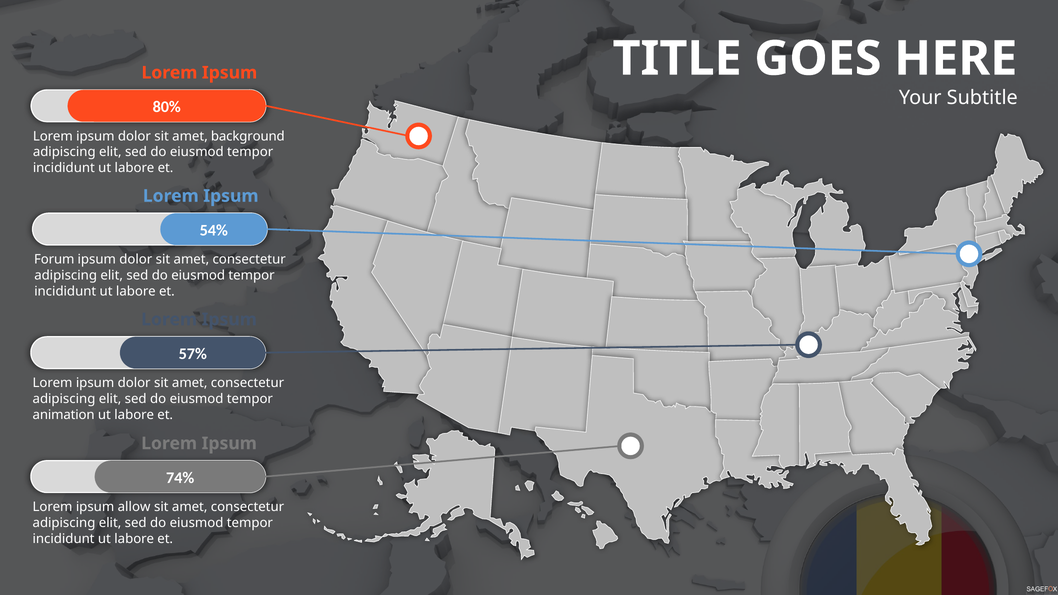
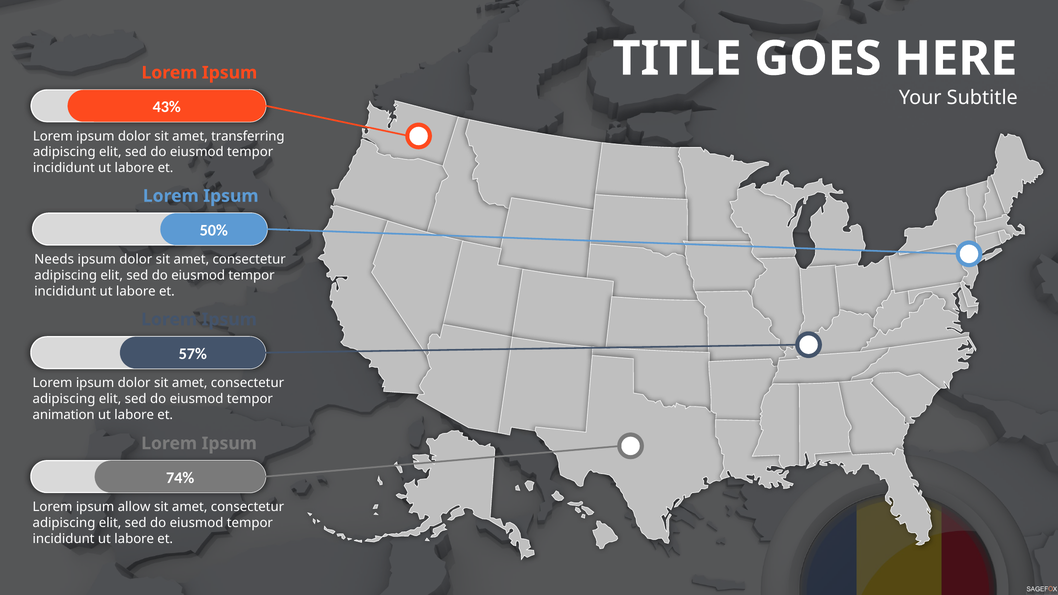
80%: 80% -> 43% (167, 107)
background: background -> transferring (248, 136)
54%: 54% -> 50% (214, 230)
Forum: Forum -> Needs (54, 260)
